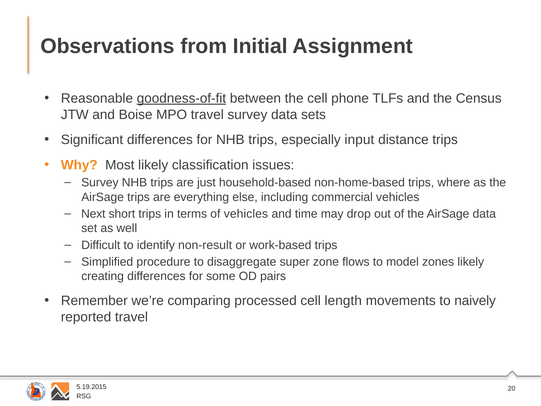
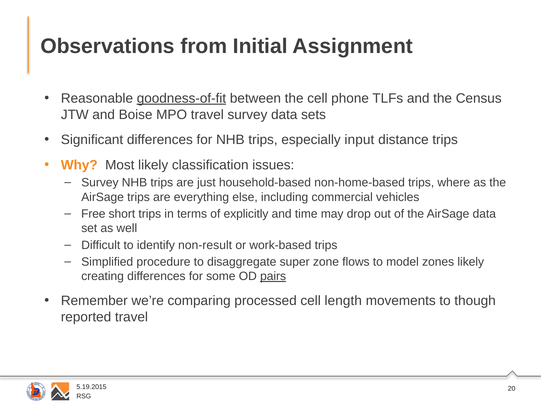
Next: Next -> Free (93, 214)
of vehicles: vehicles -> explicitly (246, 214)
pairs underline: none -> present (273, 276)
naively: naively -> though (475, 301)
